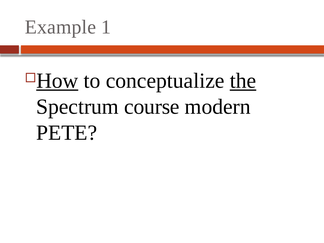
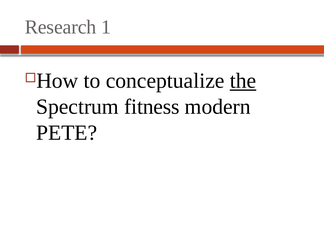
Example: Example -> Research (61, 27)
How underline: present -> none (57, 81)
course: course -> fitness (152, 107)
